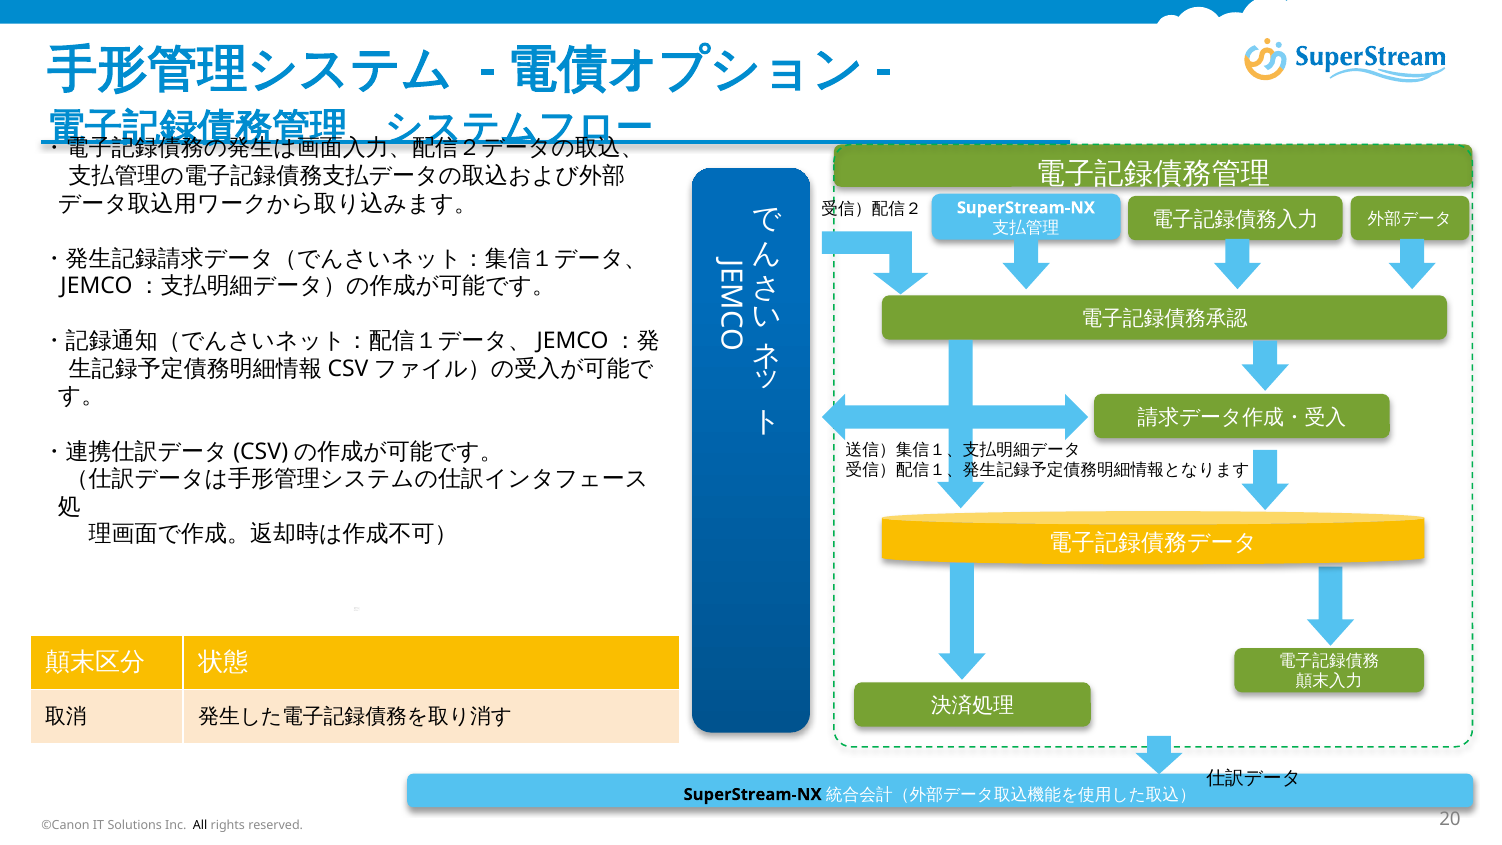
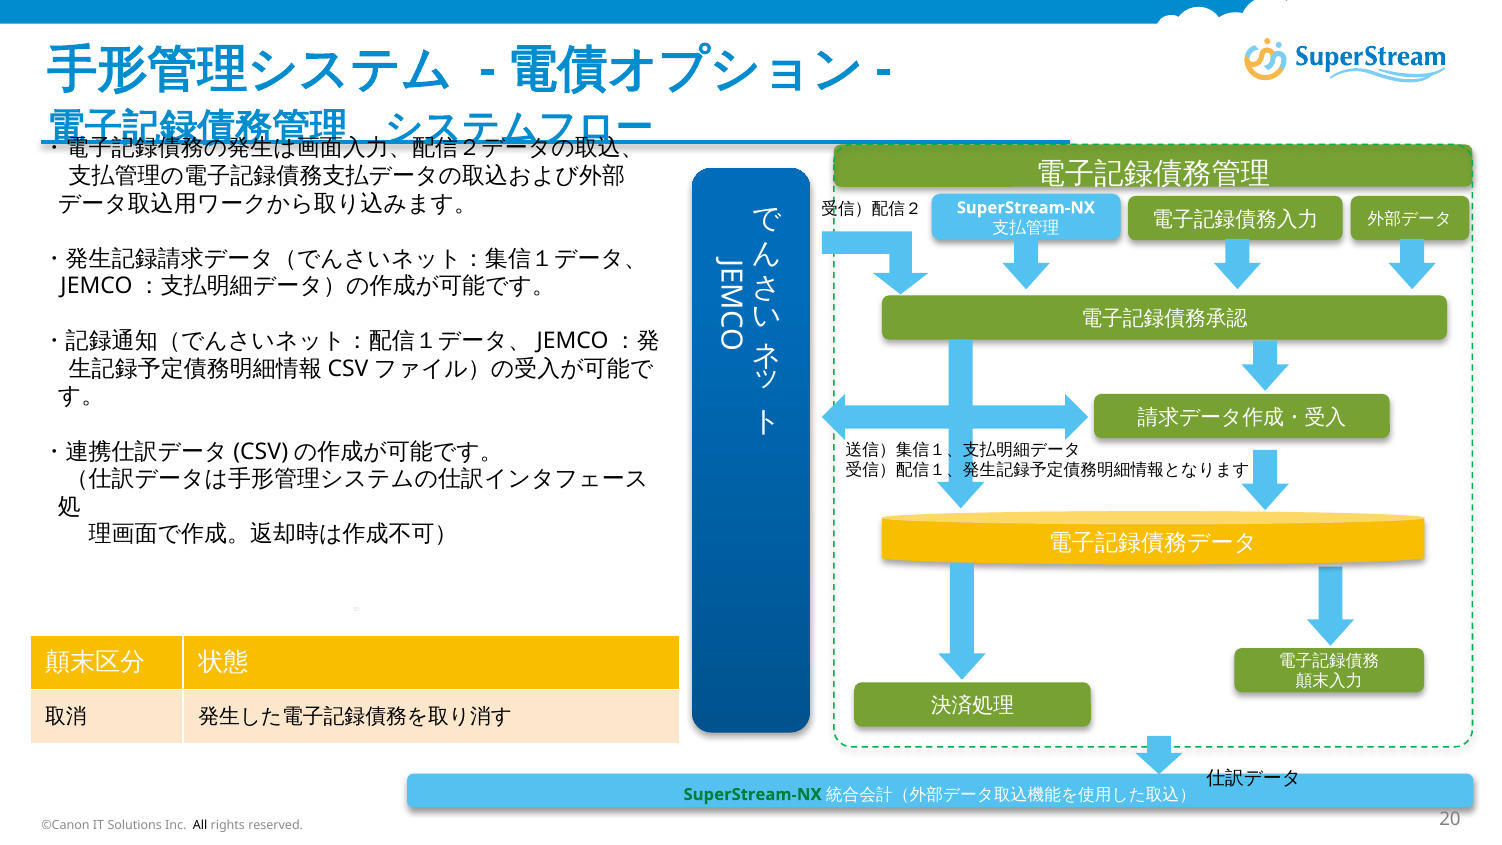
SuperStream-NX colour: black -> green (753, 794)
